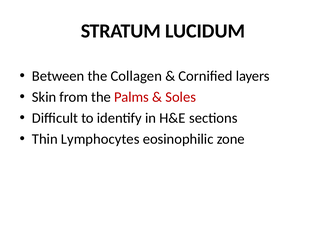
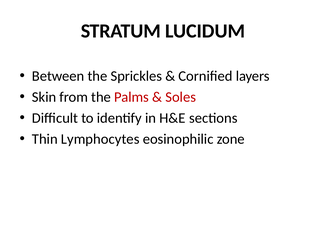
Collagen: Collagen -> Sprickles (136, 76)
